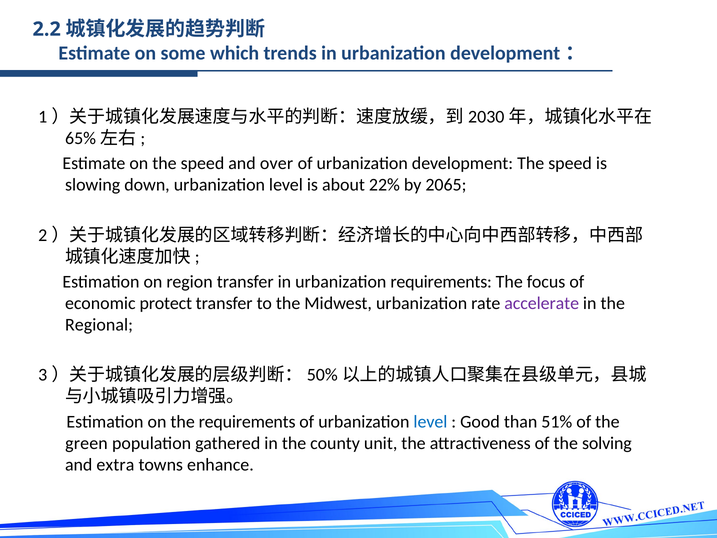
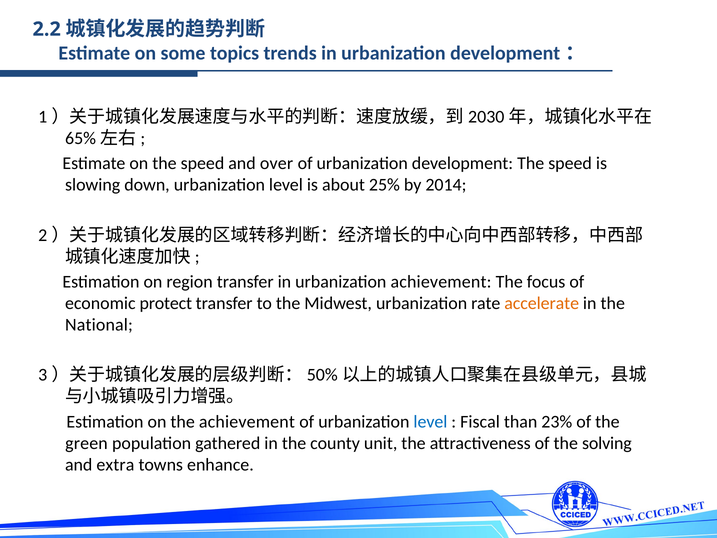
which: which -> topics (235, 53)
22%: 22% -> 25% (384, 185)
2065: 2065 -> 2014 (446, 185)
urbanization requirements: requirements -> achievement (441, 282)
accelerate colour: purple -> orange (542, 303)
Regional: Regional -> National (99, 325)
the requirements: requirements -> achievement (247, 421)
Good: Good -> Fiscal (480, 421)
51%: 51% -> 23% (557, 421)
